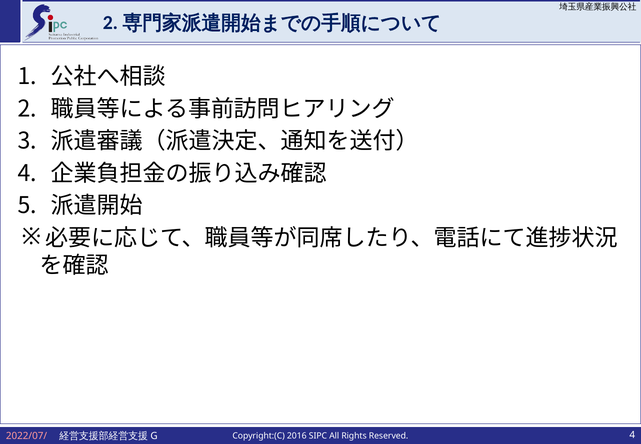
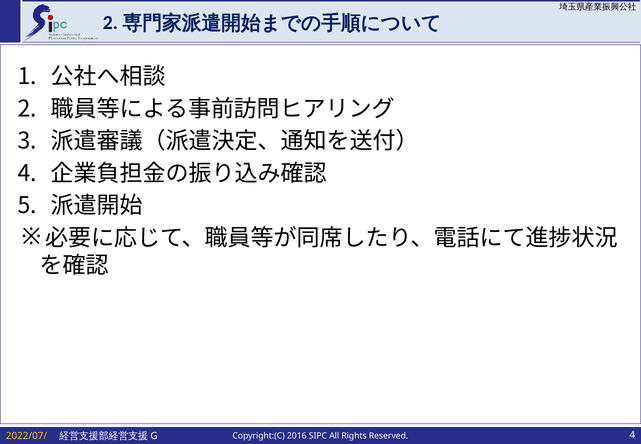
2022/07/ colour: pink -> yellow (27, 436)
